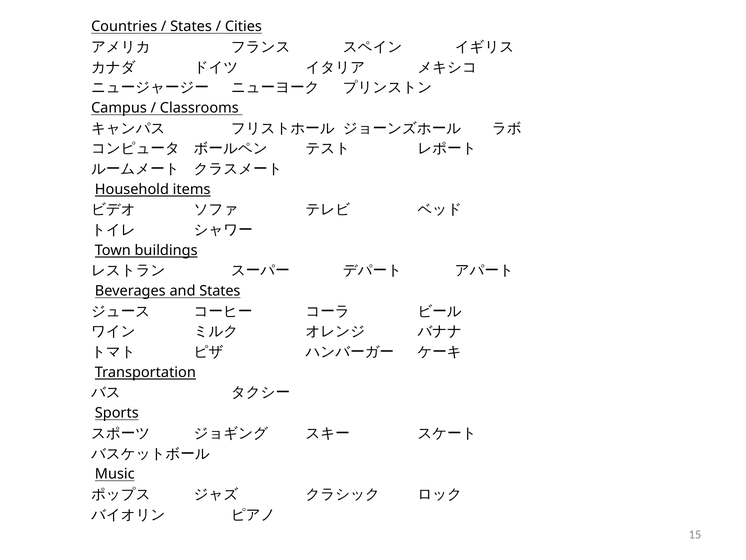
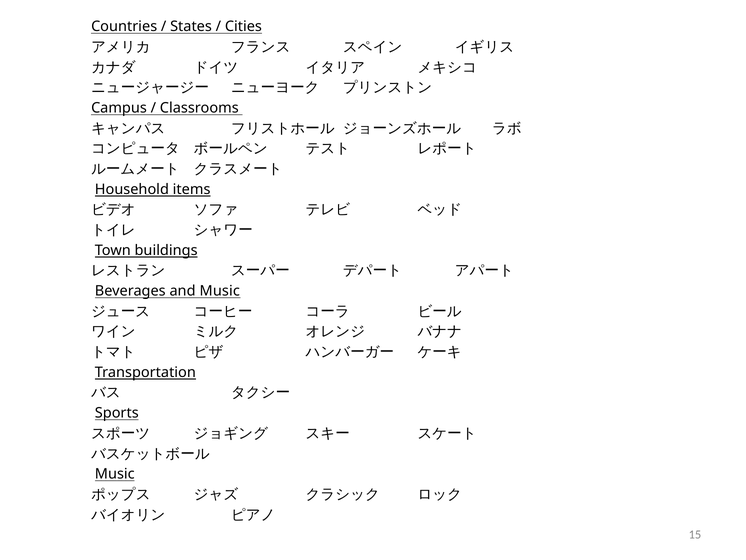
and States: States -> Music (220, 291)
